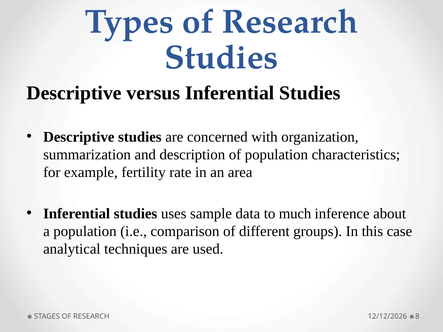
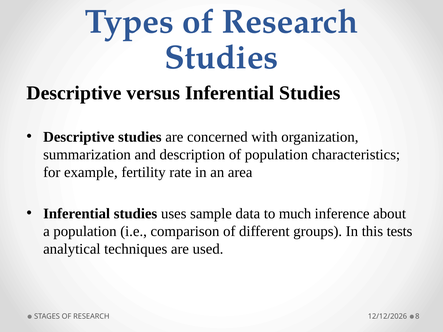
case: case -> tests (400, 231)
